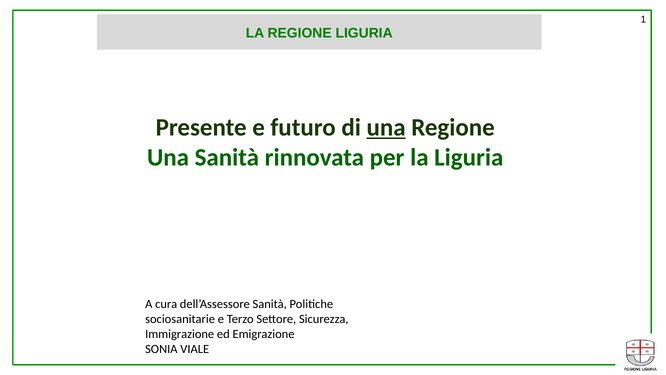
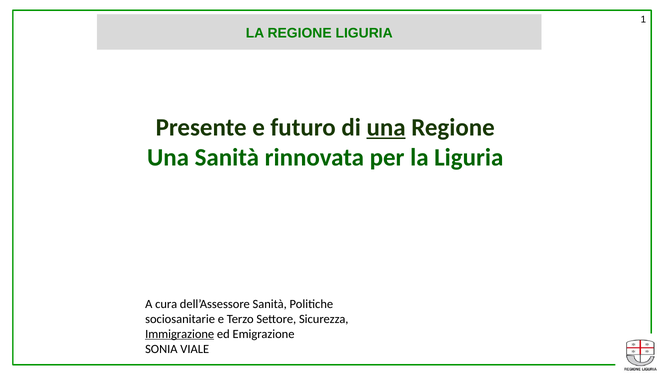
Immigrazione underline: none -> present (180, 334)
